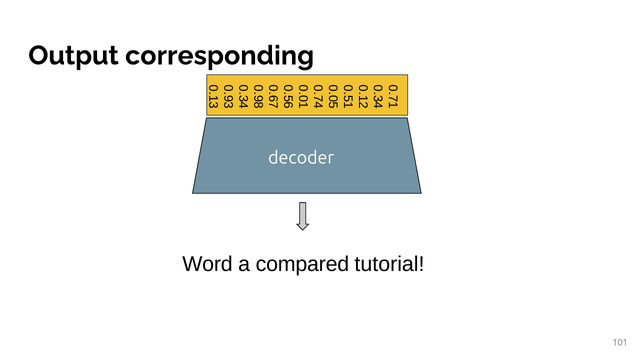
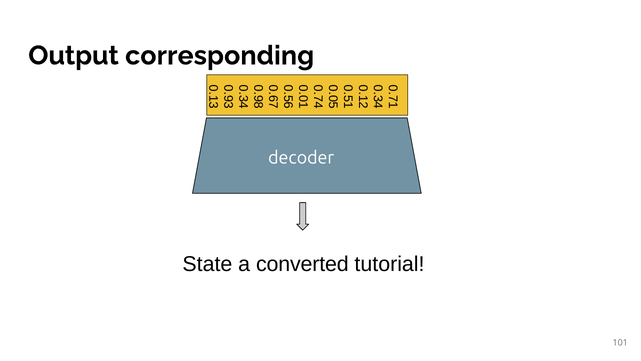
Word: Word -> State (207, 264)
compared: compared -> converted (302, 264)
